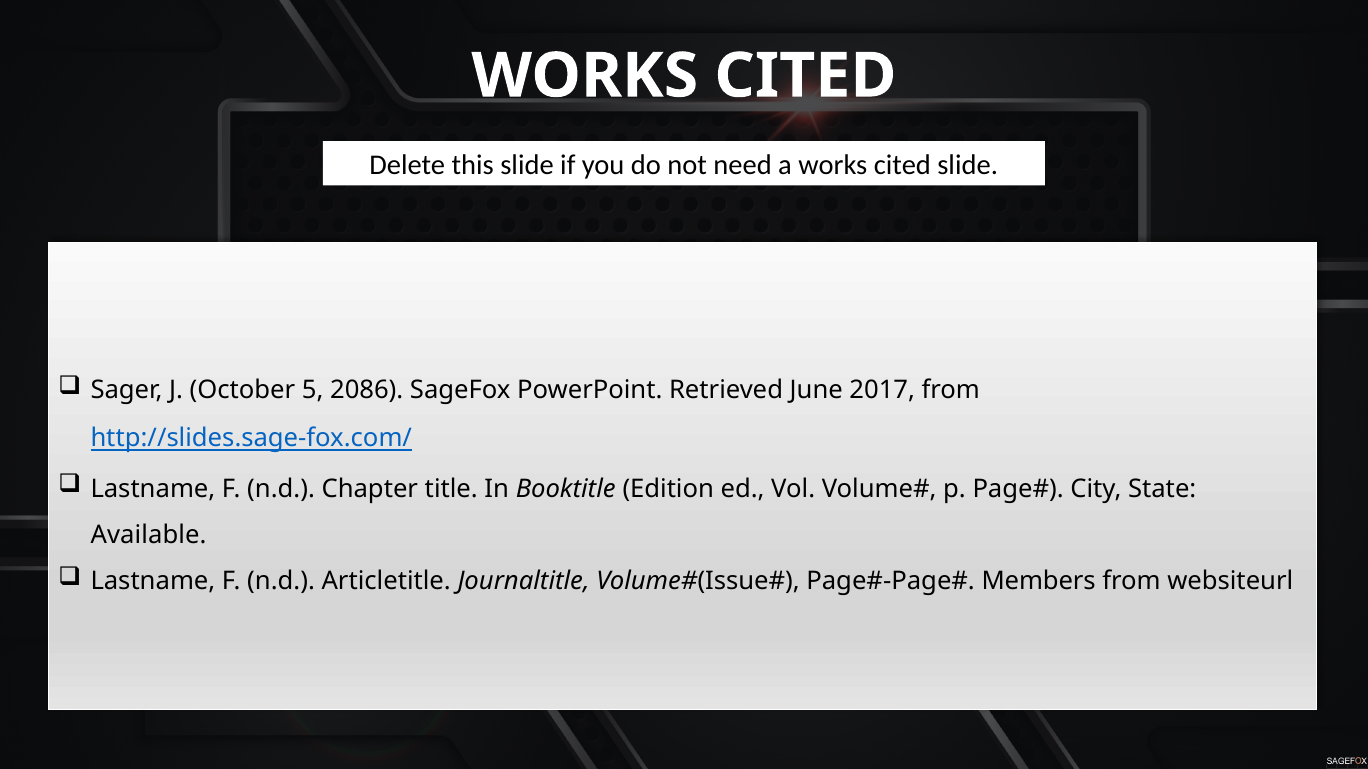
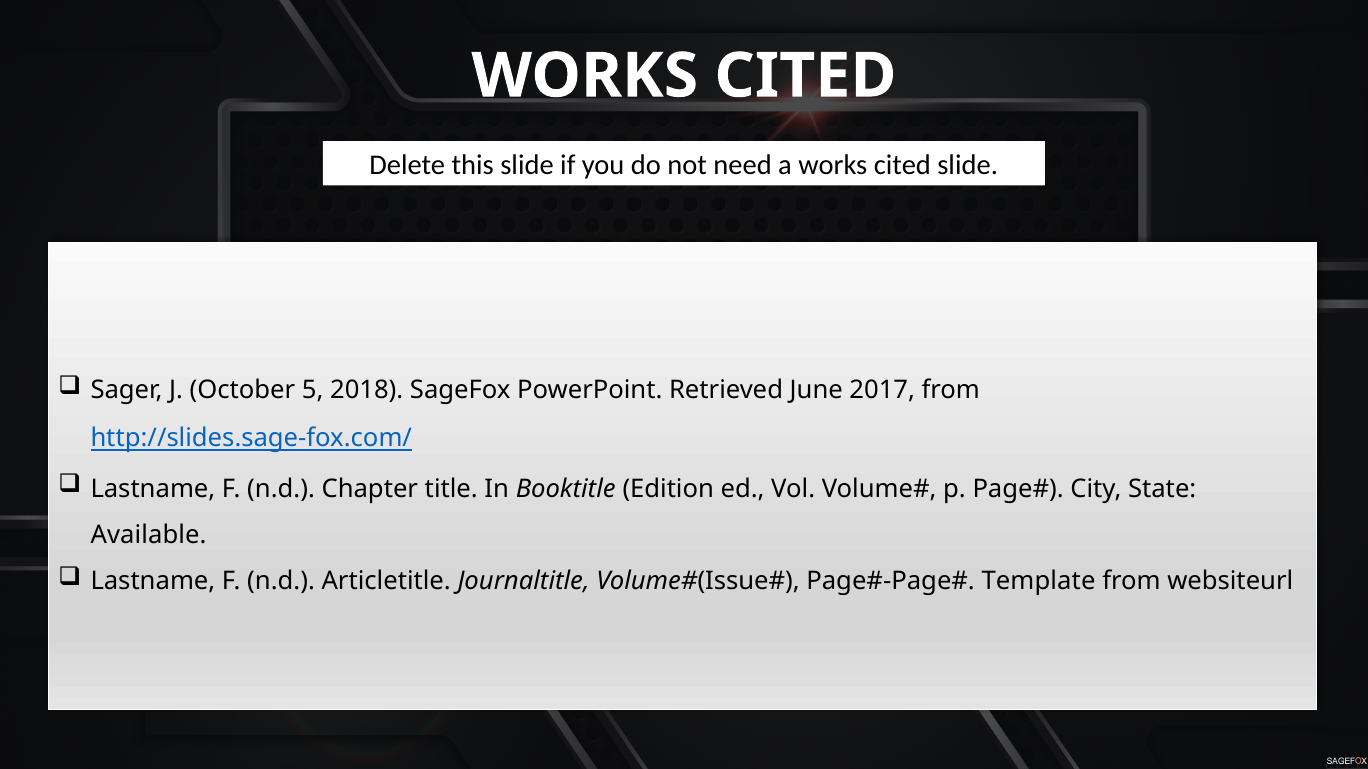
2086: 2086 -> 2018 (367, 390)
Members: Members -> Template (1038, 581)
